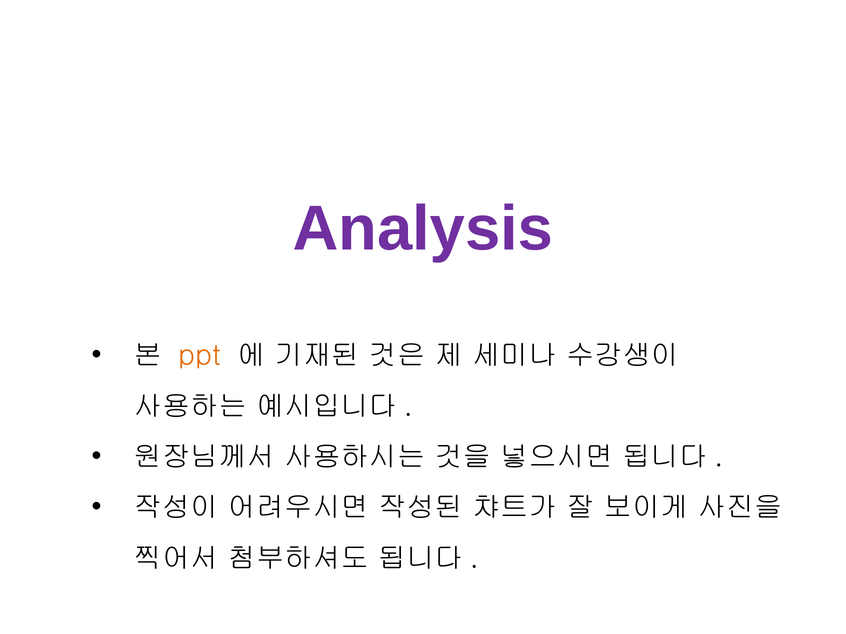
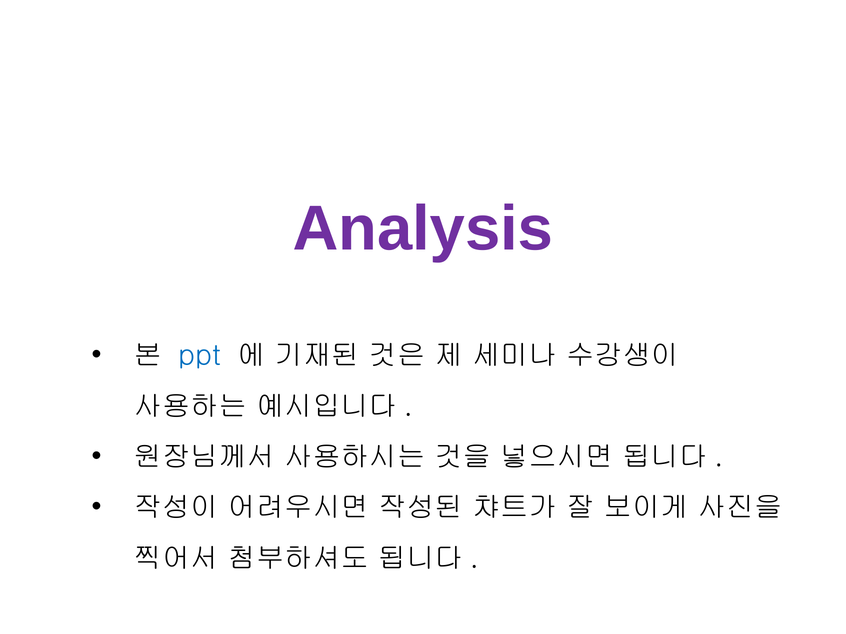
ppt colour: orange -> blue (200, 356)
